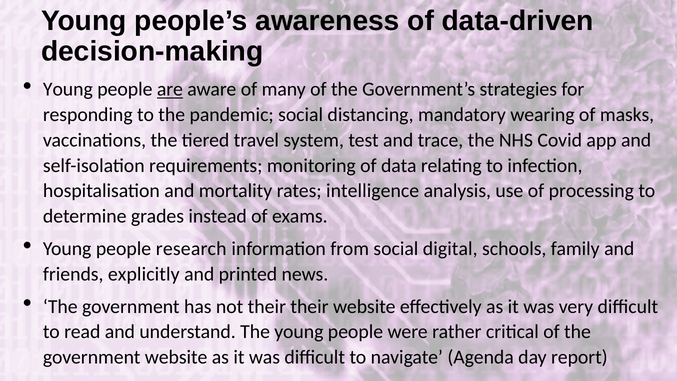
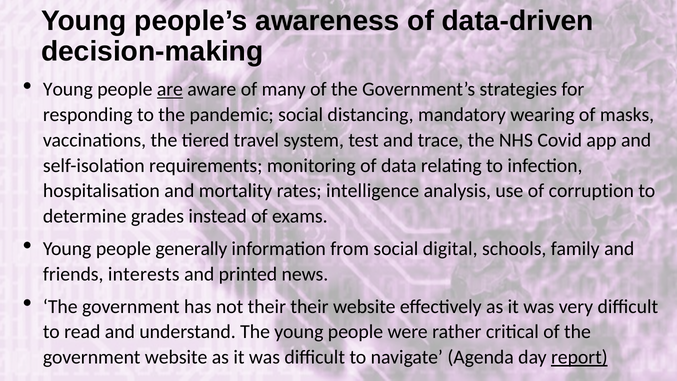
processing: processing -> corruption (591, 191)
research: research -> generally (191, 249)
explicitly: explicitly -> interests (144, 274)
report underline: none -> present (579, 357)
